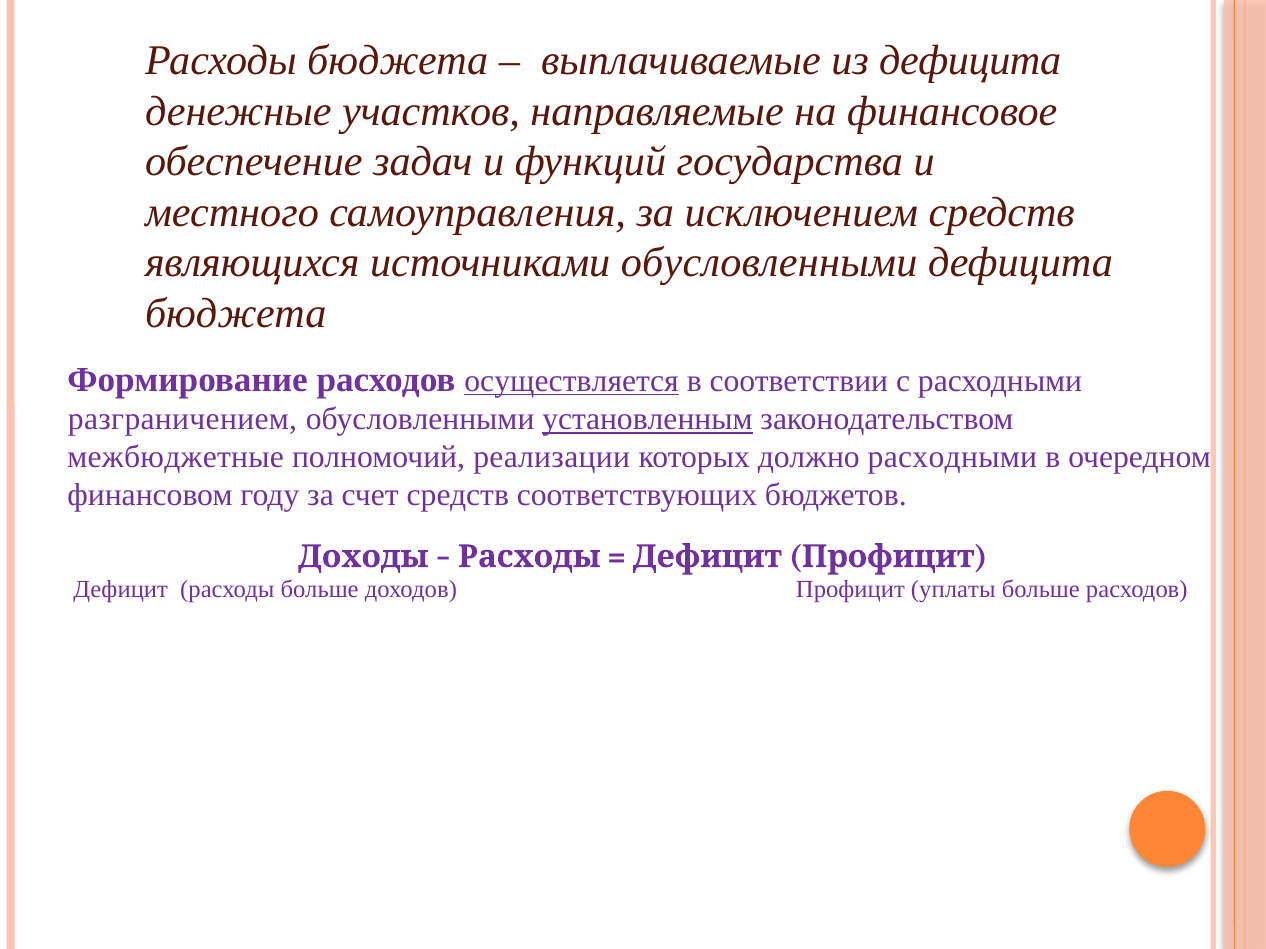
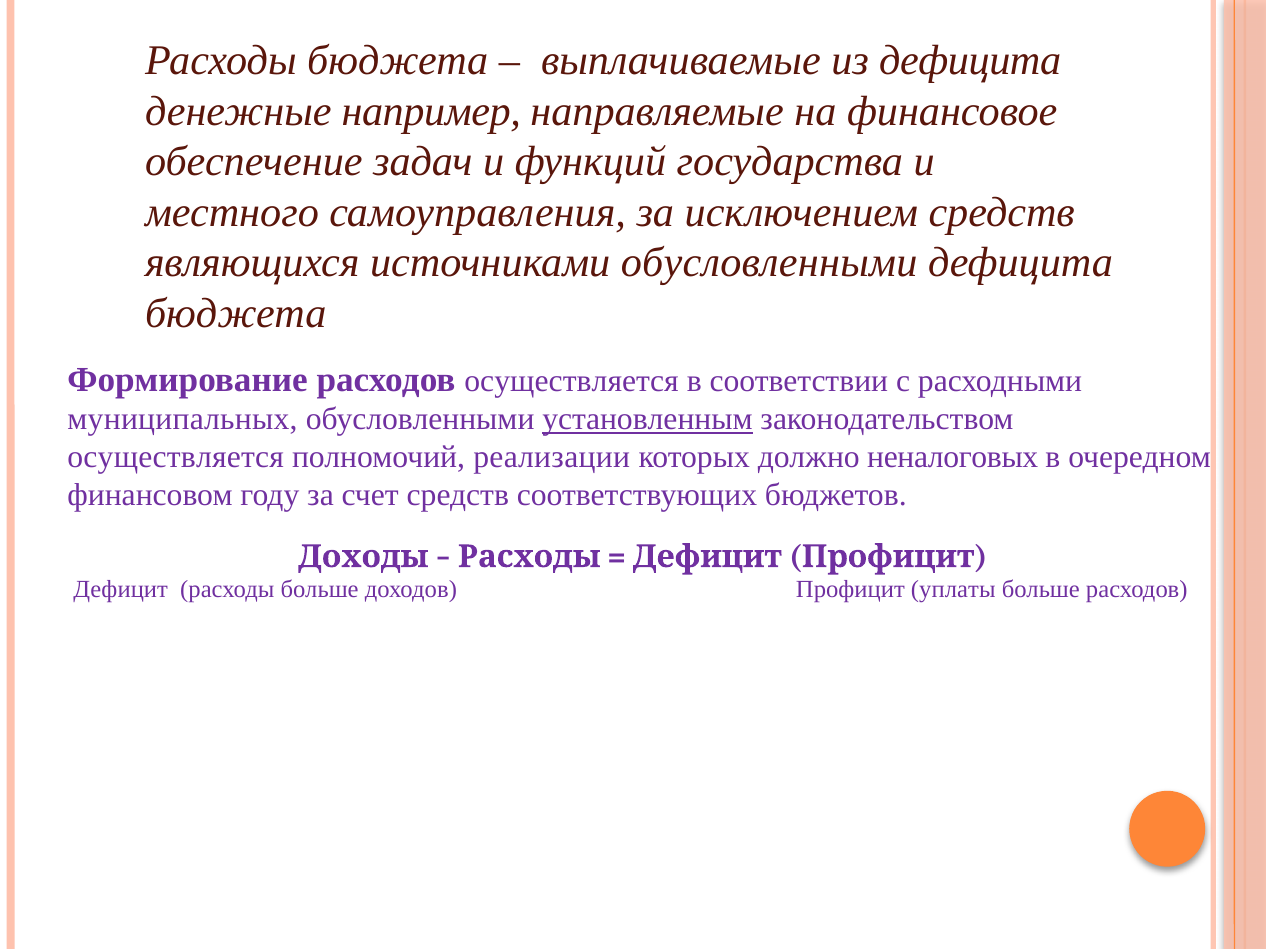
участков: участков -> например (431, 111)
осуществляется underline: present -> none (572, 381)
разграничением: разграничением -> муниципальных (183, 420)
межбюджетные: межбюджетные -> осуществляется (176, 458)
должно расходными: расходными -> неналоговых (953, 458)
